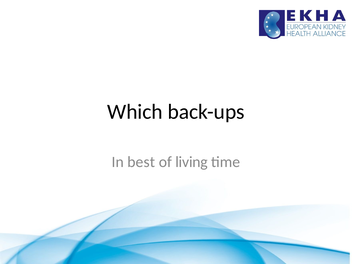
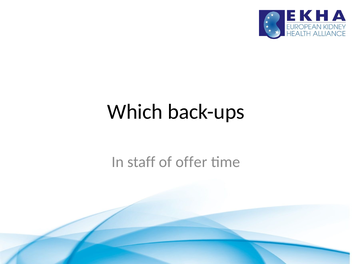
best: best -> staff (141, 162)
living: living -> offer (191, 162)
